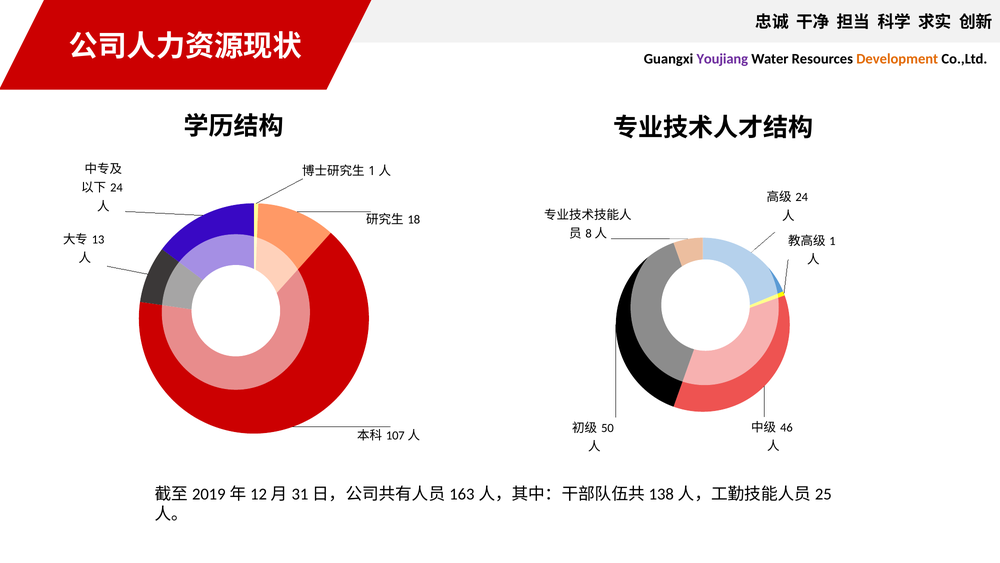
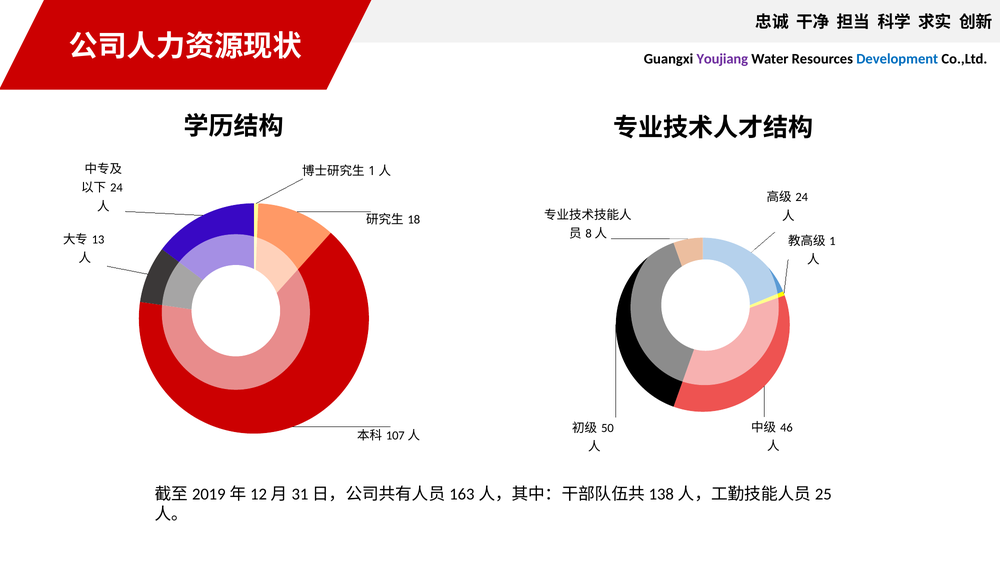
Development colour: orange -> blue (897, 59)
